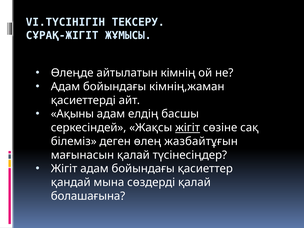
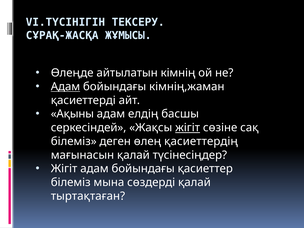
СҰРАҚ-ЖІГІТ: СҰРАҚ-ЖІГІТ -> СҰРАҚ-ЖАСҚА (62, 35)
Адам underline: none -> present (65, 87)
жазбайтұғын: жазбайтұғын -> қасиеттердің (201, 141)
қандай: қандай -> білеміз (71, 182)
болашағына: болашағына -> тыртақтаған (88, 196)
